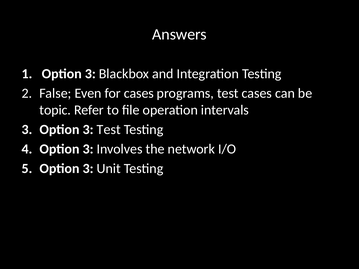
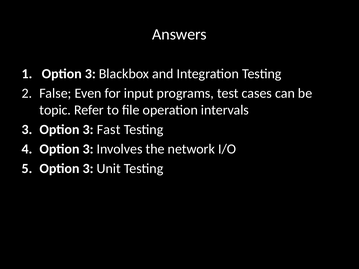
for cases: cases -> input (139, 93)
3 Test: Test -> Fast (109, 130)
